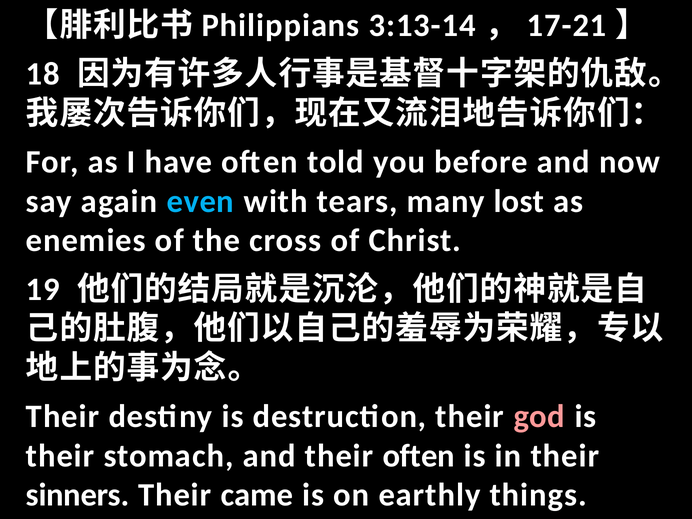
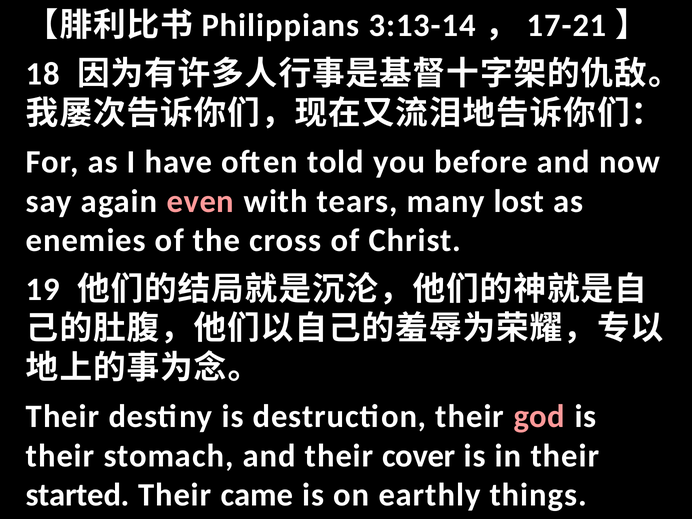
even colour: light blue -> pink (200, 201)
their often: often -> cover (419, 456)
sinners: sinners -> started (78, 495)
